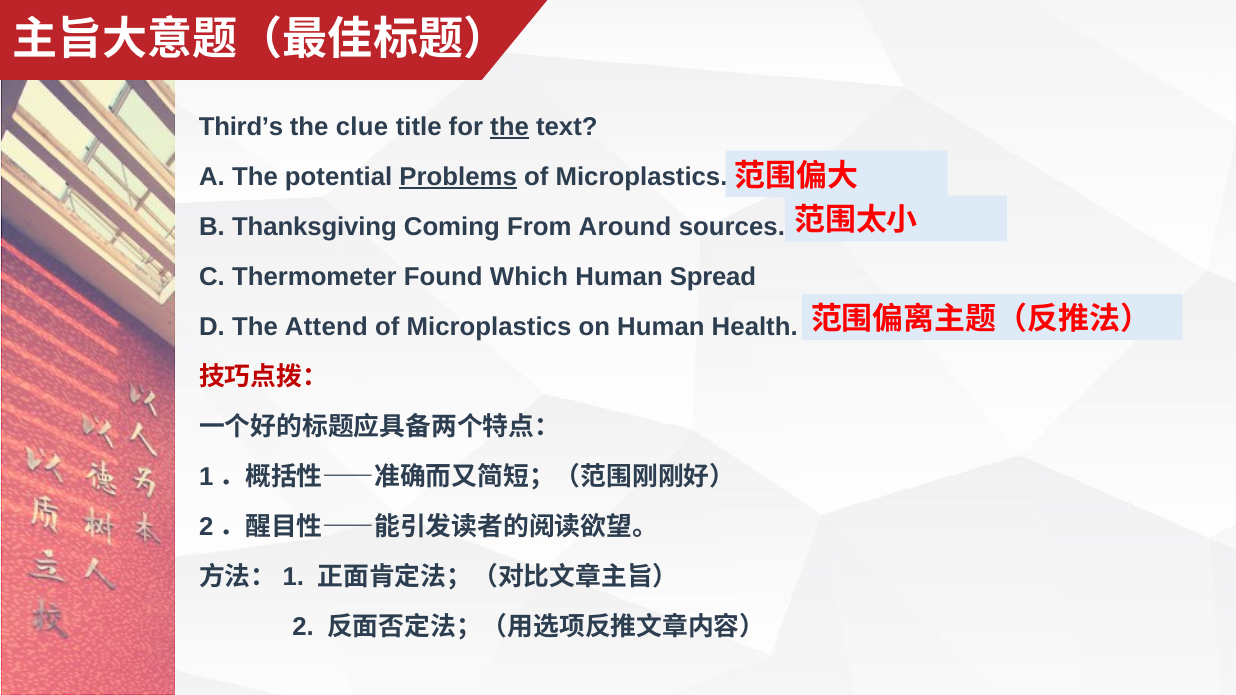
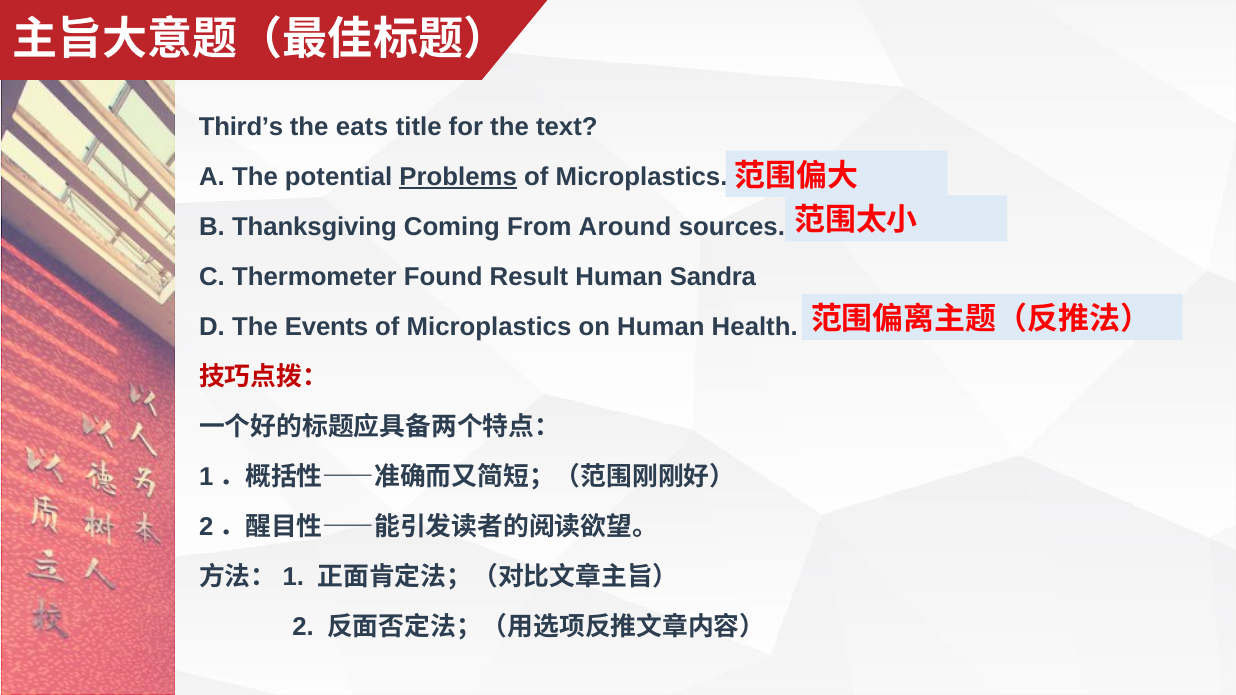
clue: clue -> eats (362, 127)
the underline: present -> none (510, 127)
Which: Which -> Result (529, 277)
Spread: Spread -> Sandra (713, 277)
Attend: Attend -> Events (327, 327)
